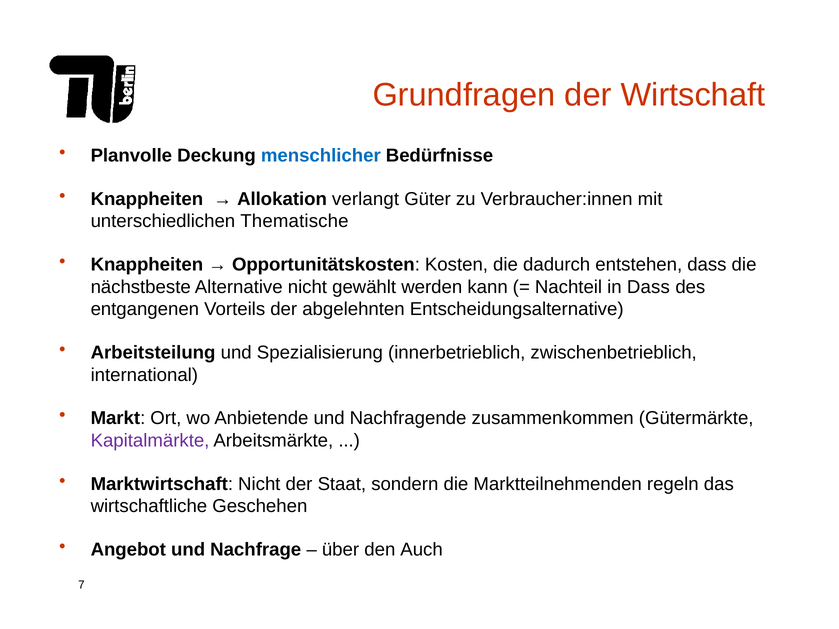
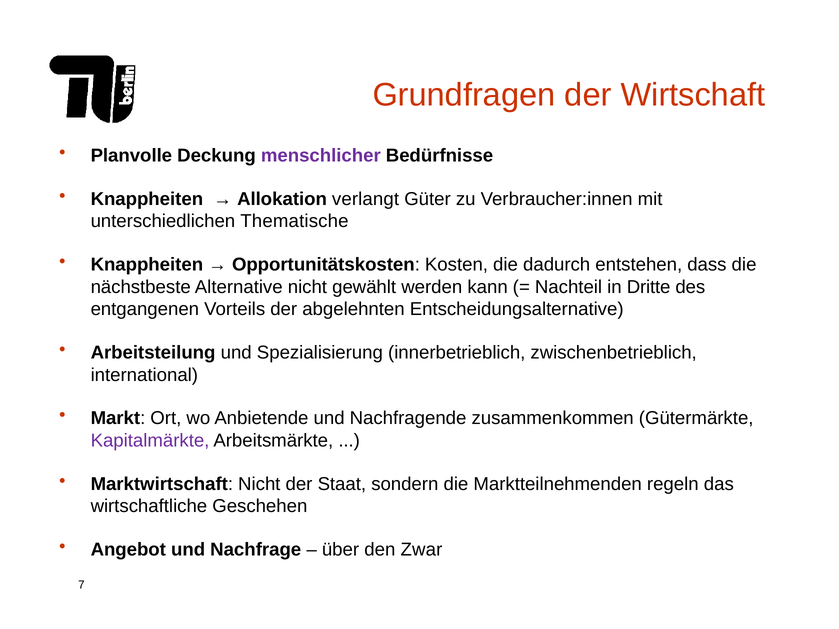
menschlicher colour: blue -> purple (321, 156)
in Dass: Dass -> Dritte (649, 287)
Auch: Auch -> Zwar (421, 550)
